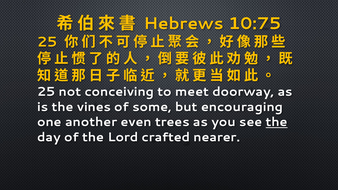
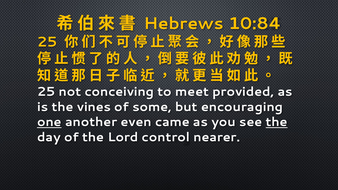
10:75: 10:75 -> 10:84 (255, 24)
doorway: doorway -> provided (243, 92)
one underline: none -> present (49, 122)
trees: trees -> came (172, 122)
crafted: crafted -> control (166, 137)
